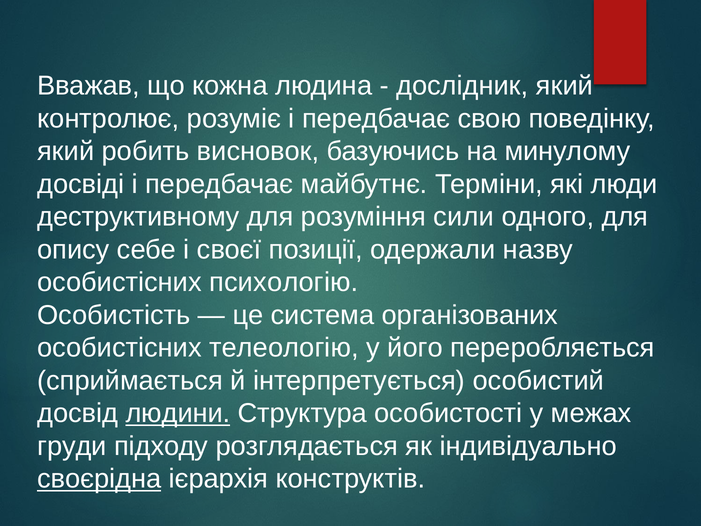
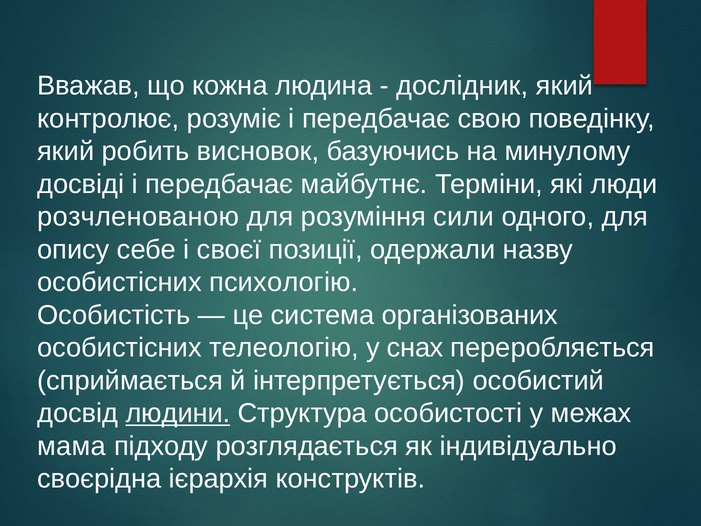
деструктивному: деструктивному -> розчленованою (138, 217)
його: його -> снах (415, 348)
груди: груди -> мама (72, 446)
своєрідна underline: present -> none (99, 479)
